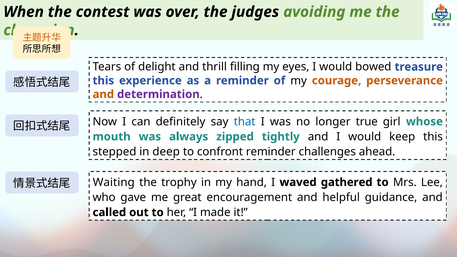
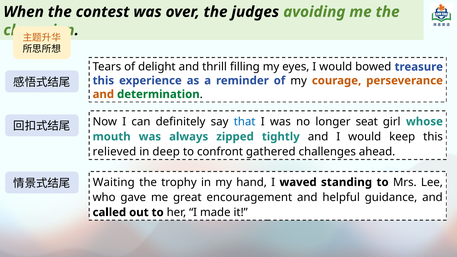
determination colour: purple -> green (158, 94)
true: true -> seat (367, 122)
stepped: stepped -> relieved (114, 152)
confront reminder: reminder -> gathered (271, 152)
gathered: gathered -> standing (347, 182)
